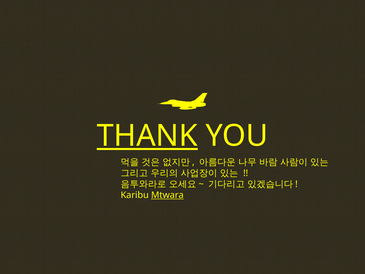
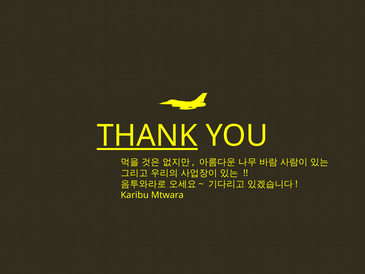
Mtwara underline: present -> none (167, 195)
